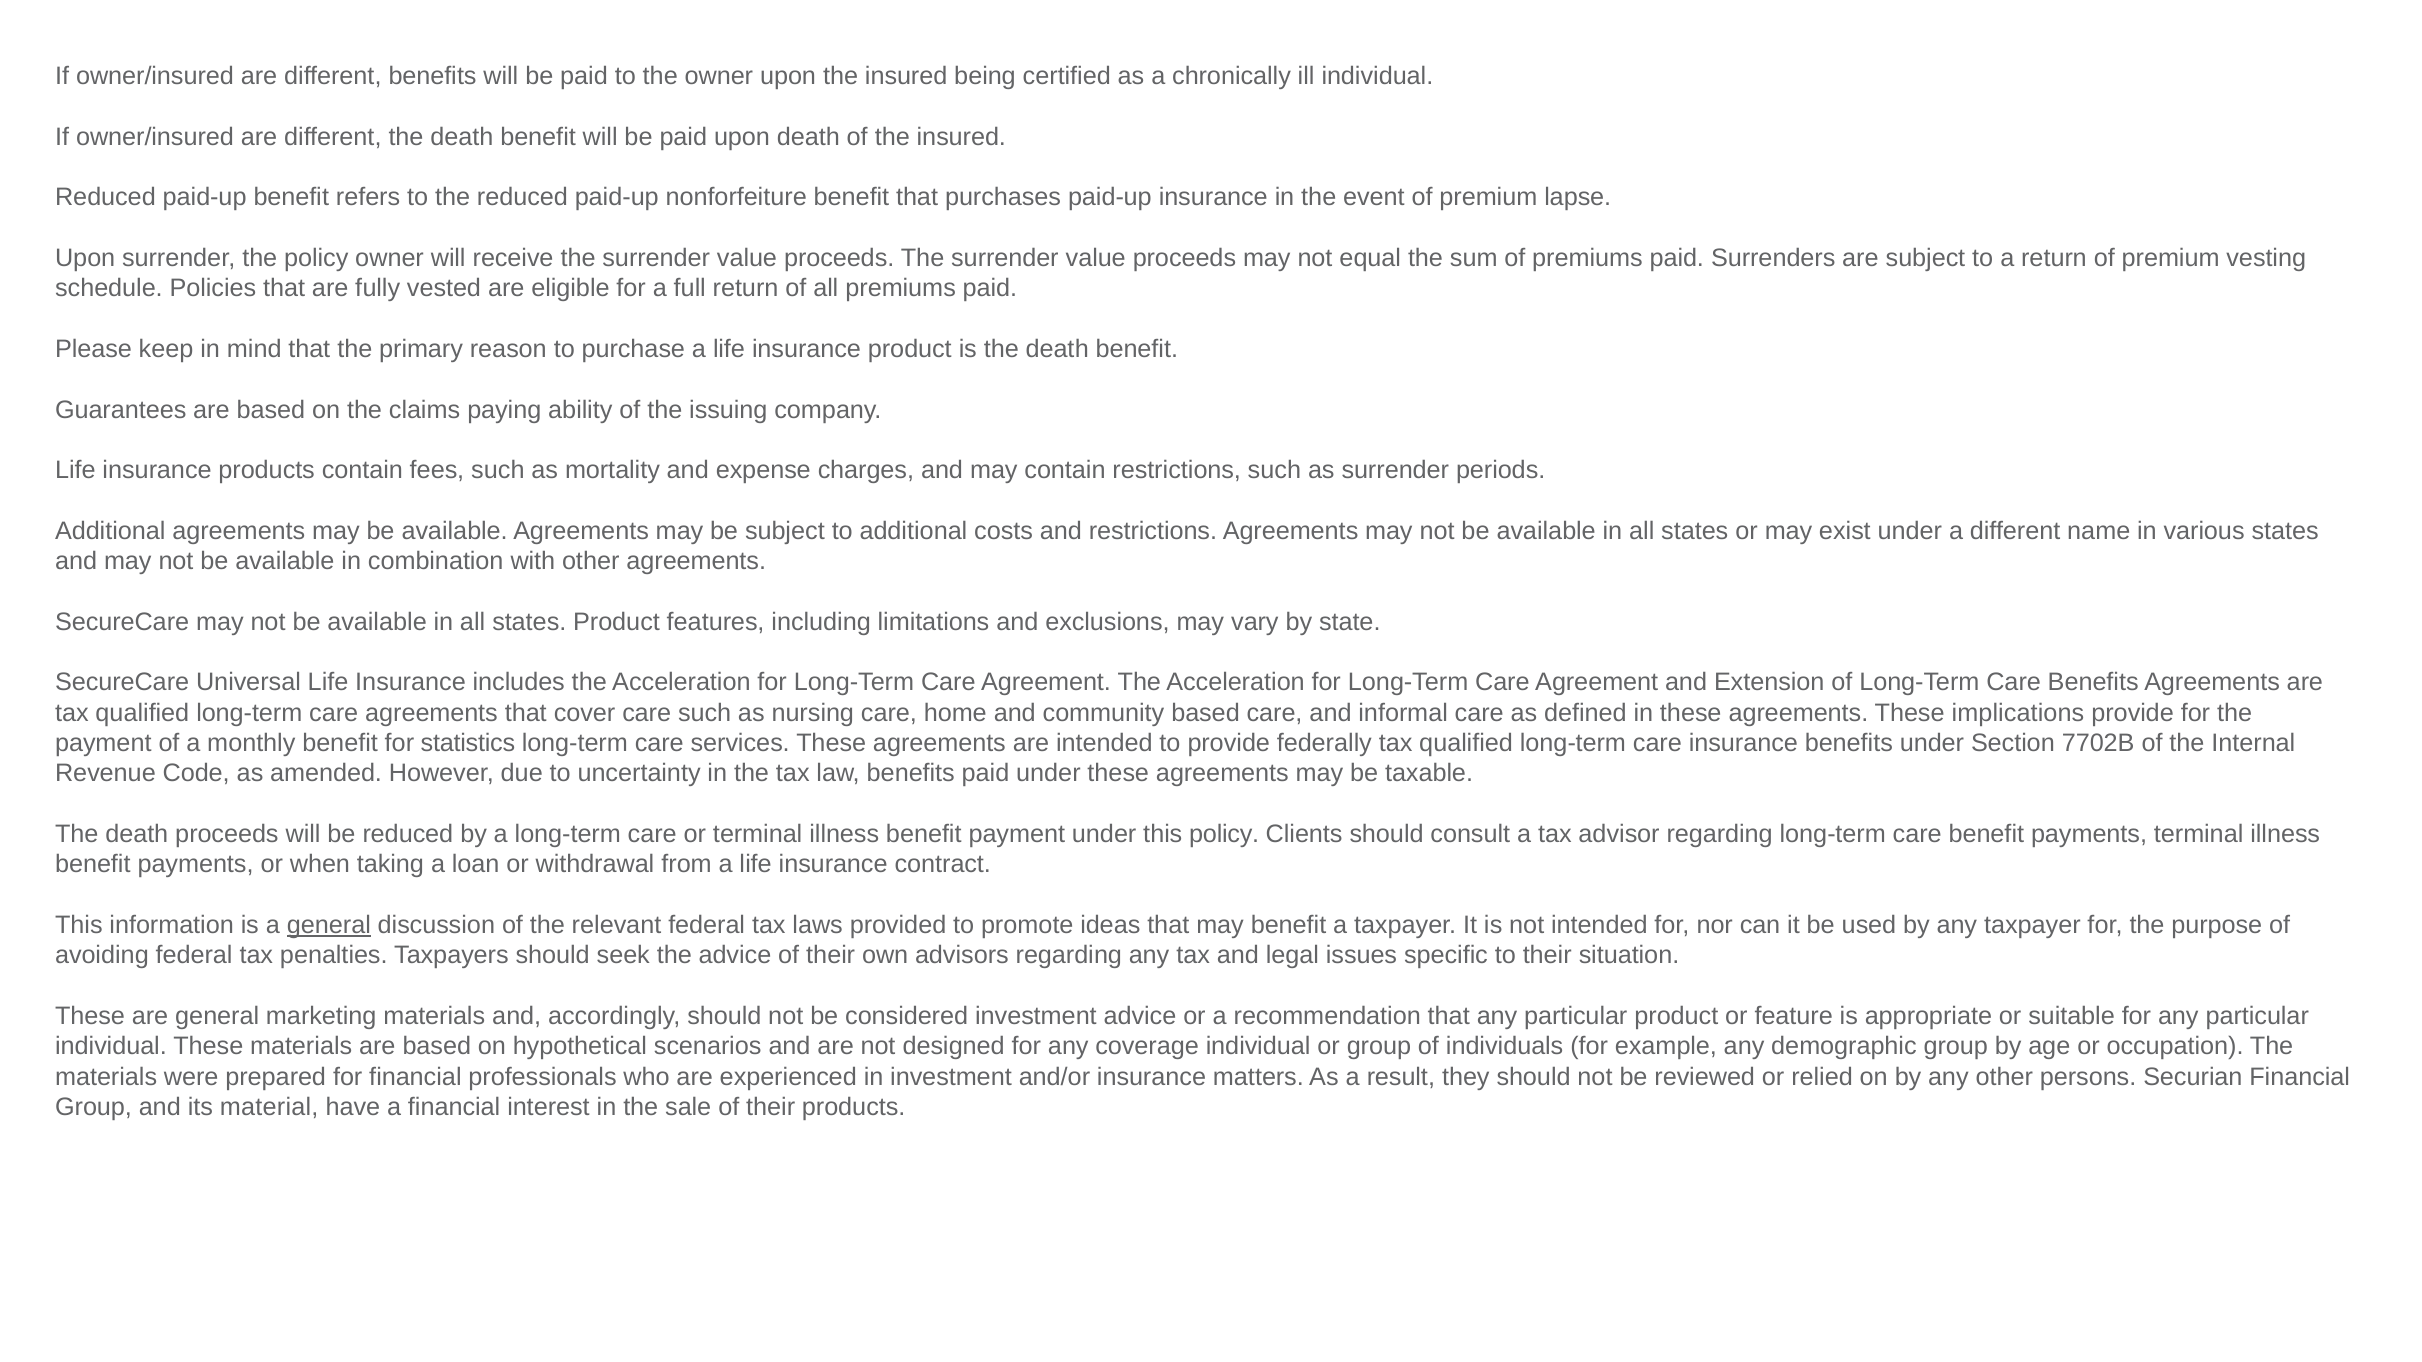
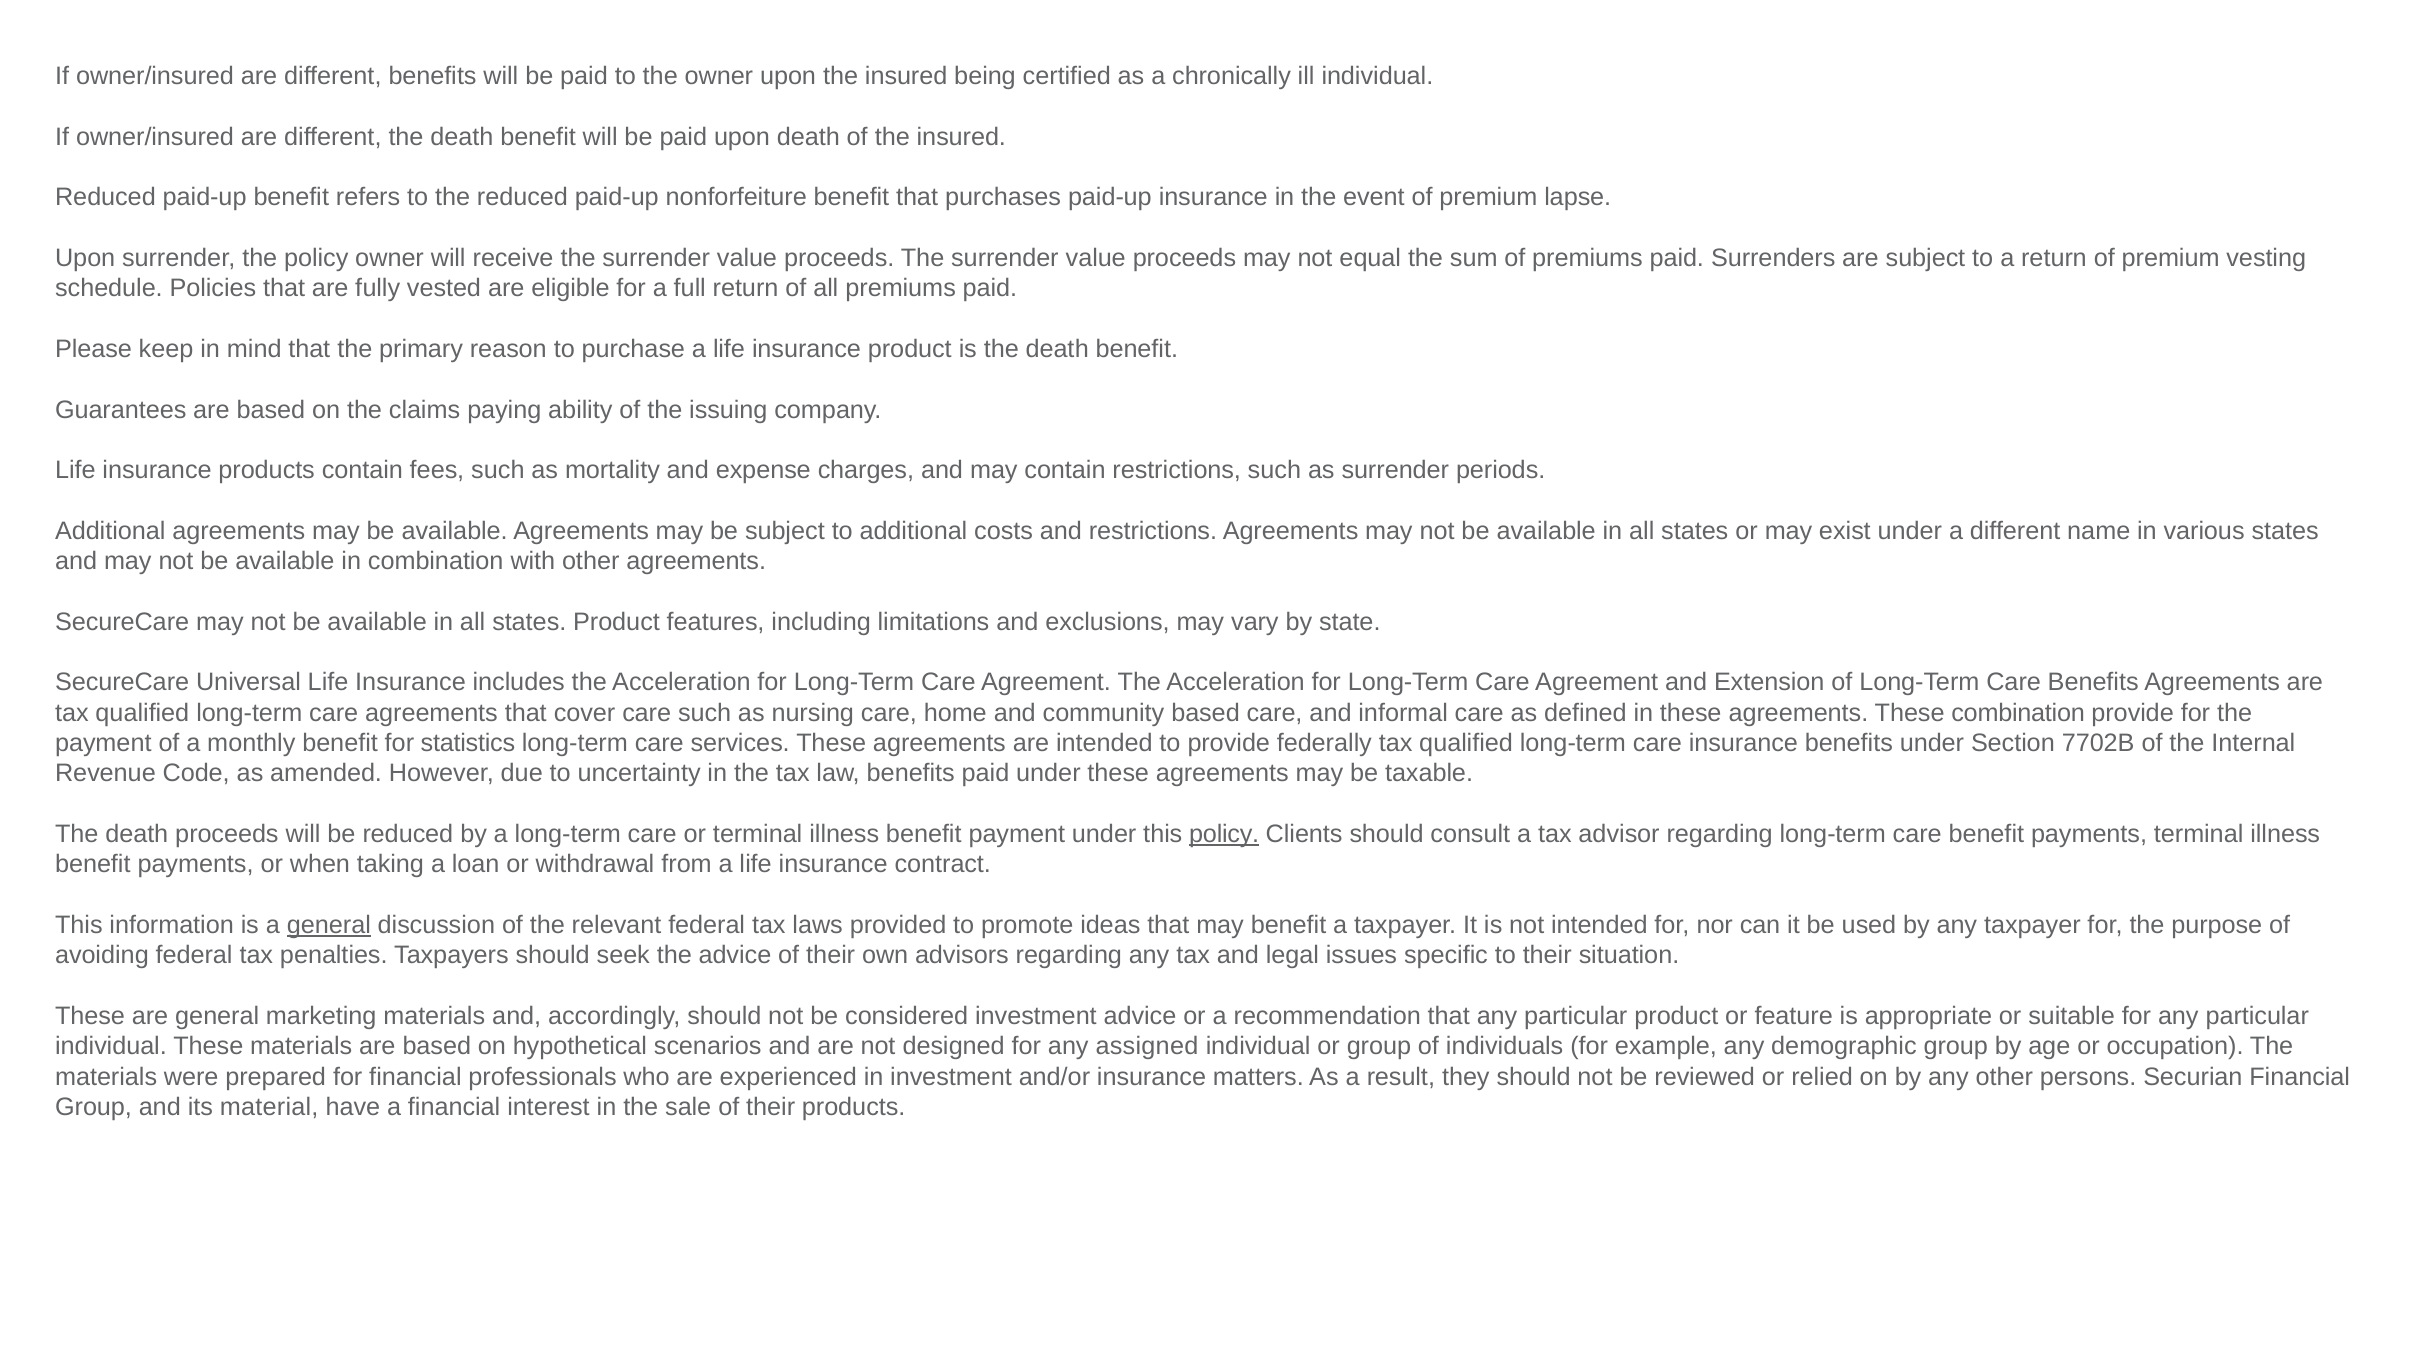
These implications: implications -> combination (2018, 713)
policy underline: none -> present (1224, 834)
coverage: coverage -> assigned (1147, 1047)
